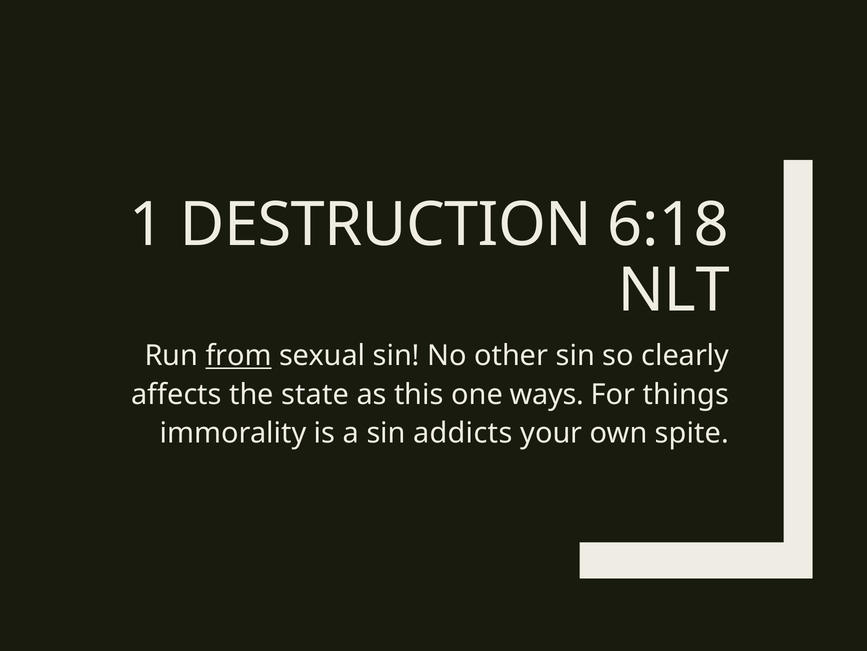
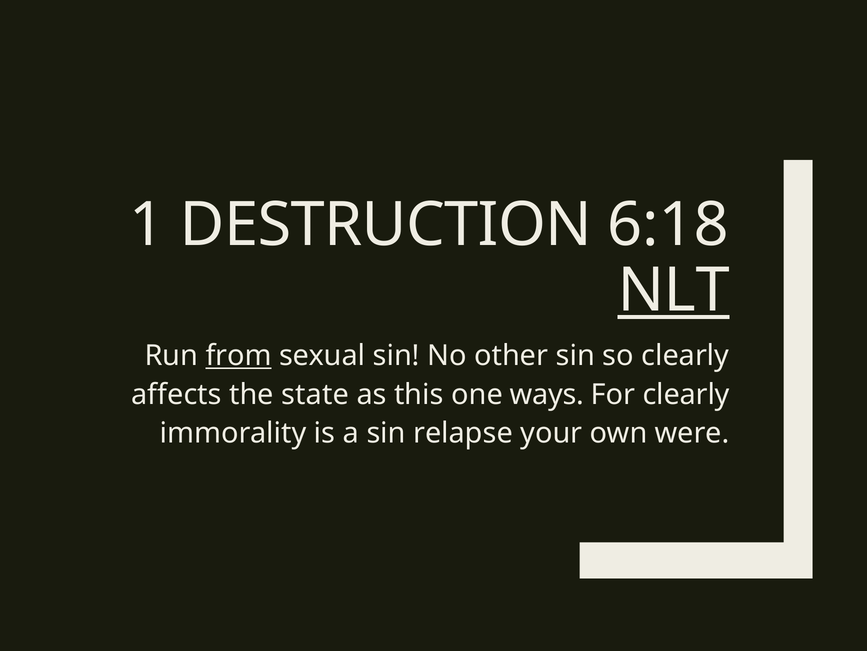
NLT underline: none -> present (674, 290)
For things: things -> clearly (686, 394)
addicts: addicts -> relapse (463, 433)
spite: spite -> were (692, 433)
